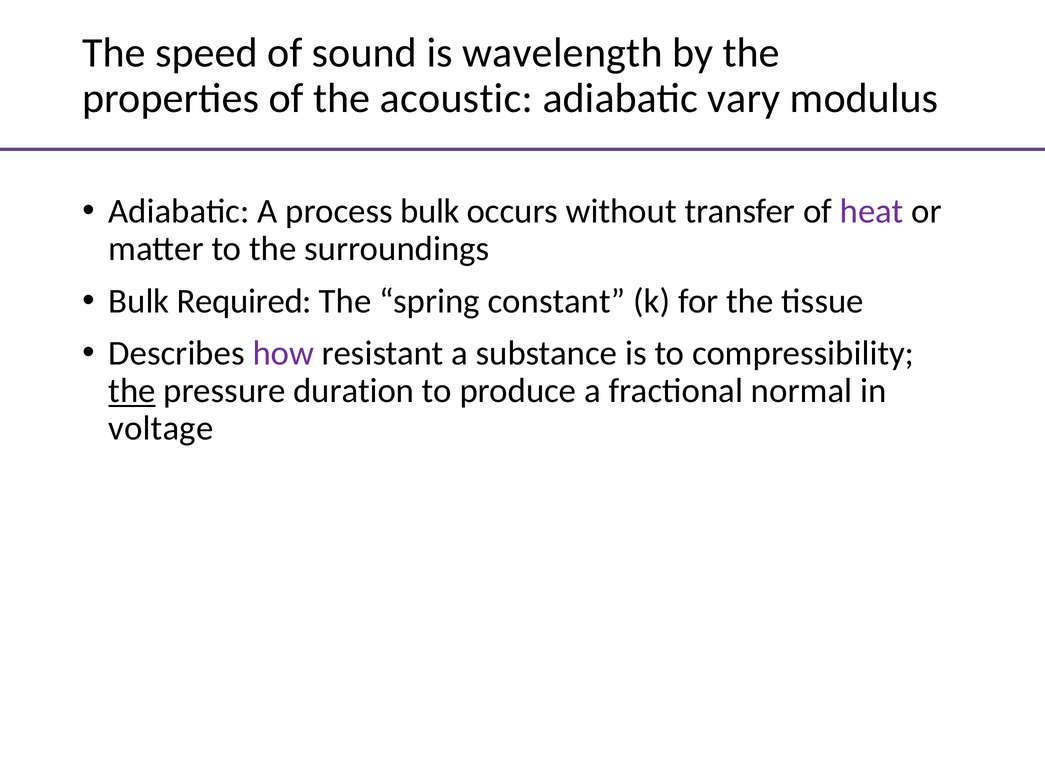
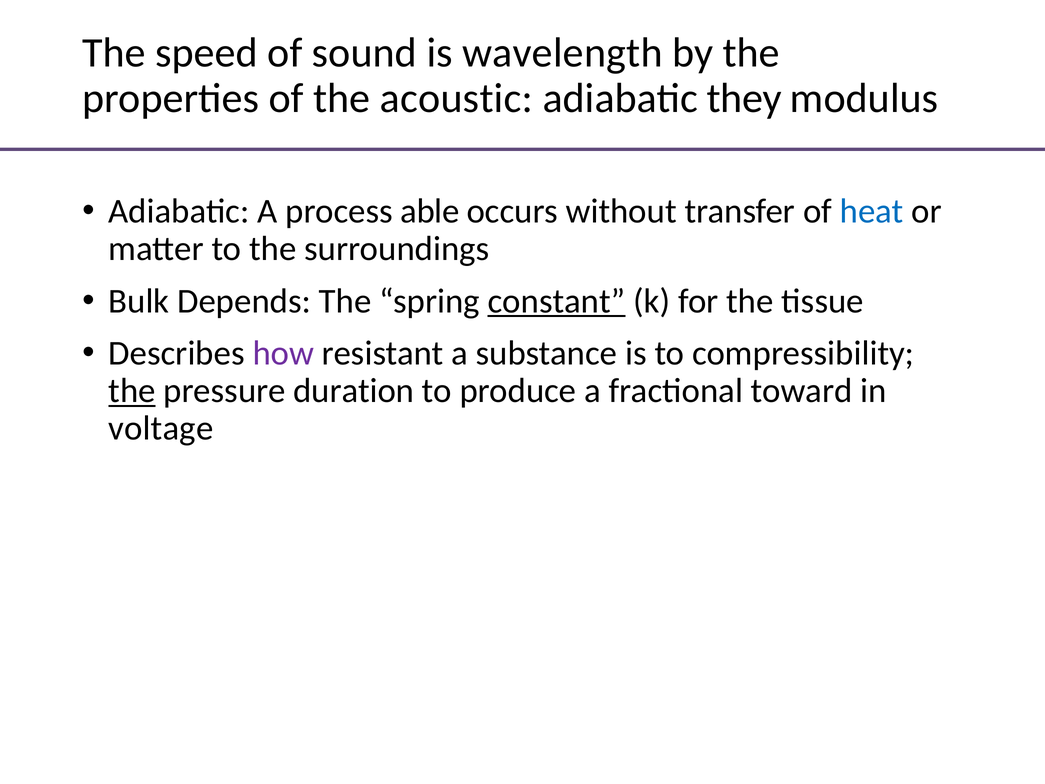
vary: vary -> they (744, 98)
process bulk: bulk -> able (430, 211)
heat colour: purple -> blue (872, 211)
Required: Required -> Depends (244, 301)
constant underline: none -> present (557, 301)
normal: normal -> toward (802, 391)
